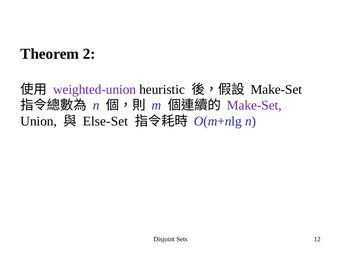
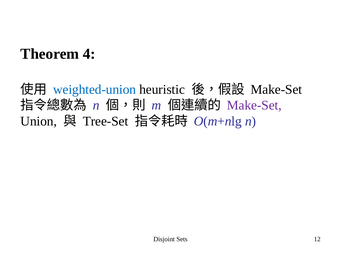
2: 2 -> 4 (89, 54)
weighted-union colour: purple -> blue (95, 89)
Else-Set: Else-Set -> Tree-Set (106, 121)
